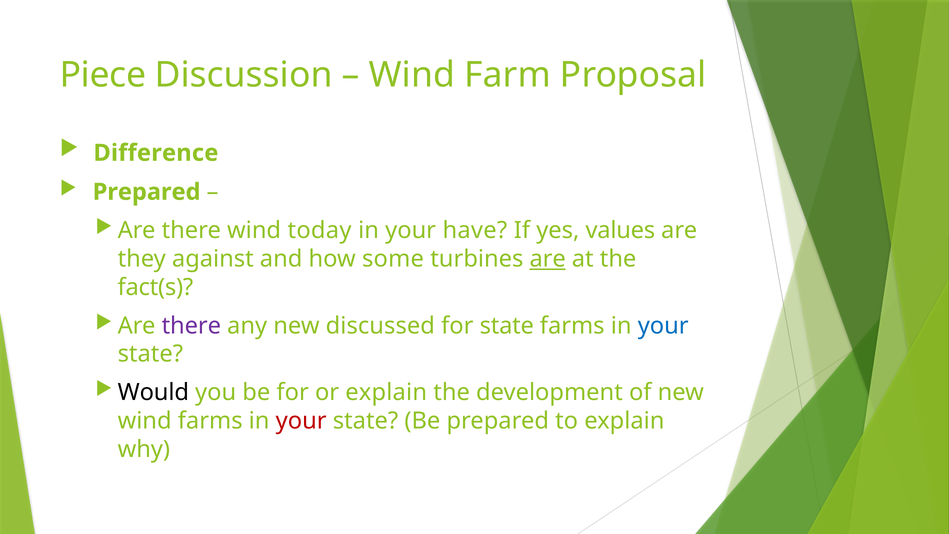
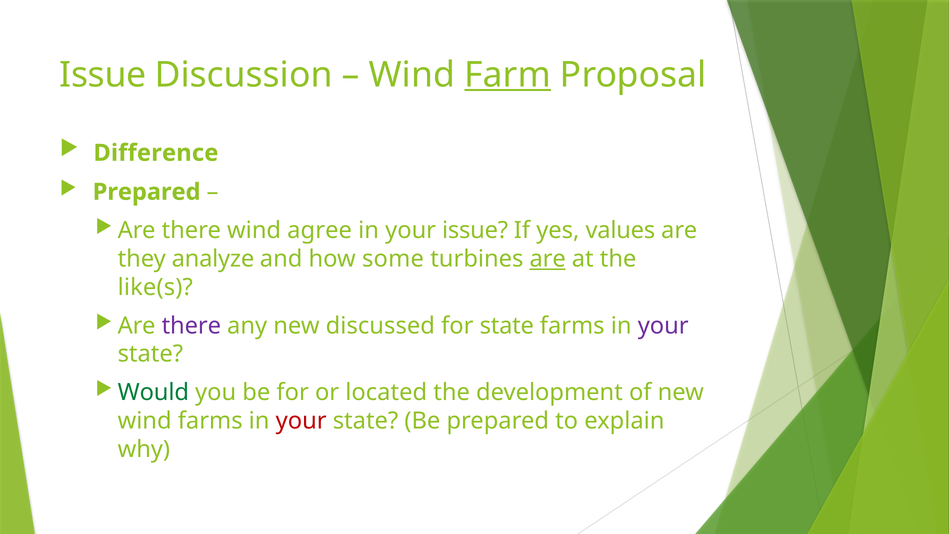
Piece: Piece -> Issue (103, 75)
Farm underline: none -> present (508, 75)
today: today -> agree (320, 230)
your have: have -> issue (475, 230)
against: against -> analyze (213, 259)
fact(s: fact(s -> like(s (155, 287)
your colour: blue -> purple (663, 326)
Would colour: black -> green (153, 392)
or explain: explain -> located (386, 392)
